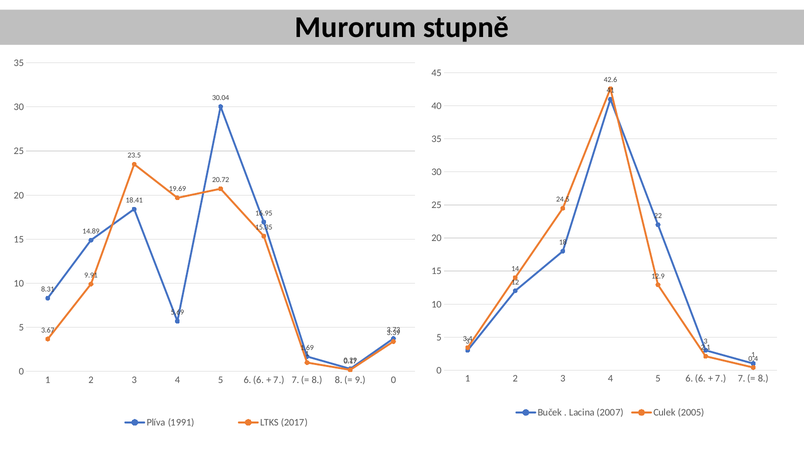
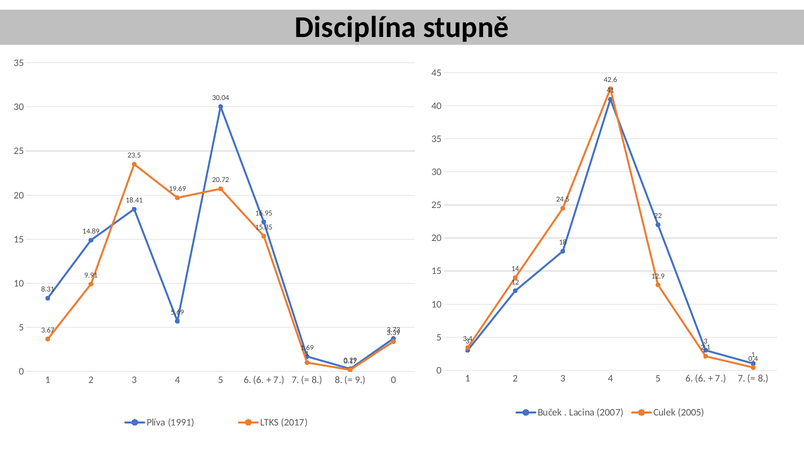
Murorum: Murorum -> Disciplína (356, 27)
